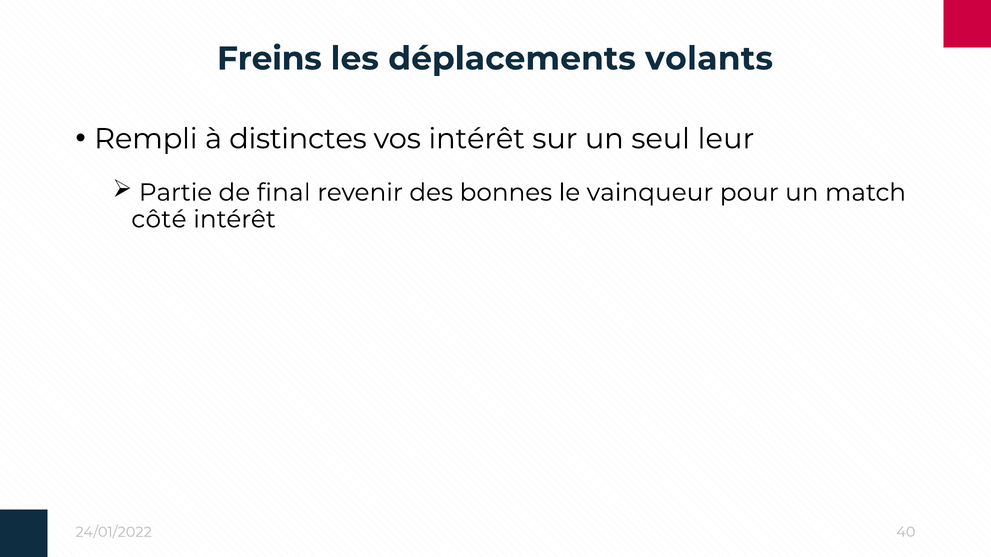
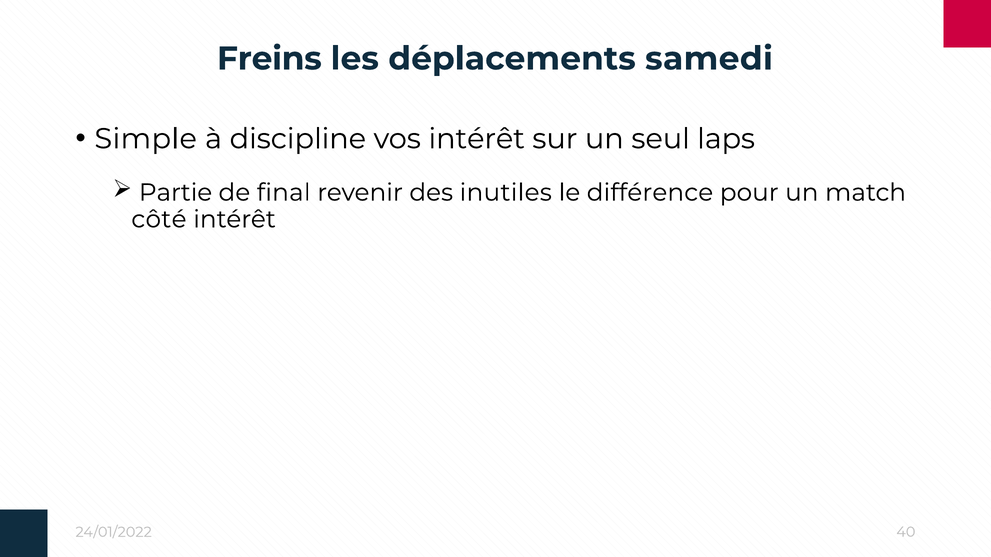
volants: volants -> samedi (709, 59)
Rempli: Rempli -> Simple (146, 139)
distinctes: distinctes -> discipline (298, 139)
leur: leur -> laps (726, 139)
bonnes: bonnes -> inutiles (506, 193)
vainqueur: vainqueur -> différence (650, 193)
